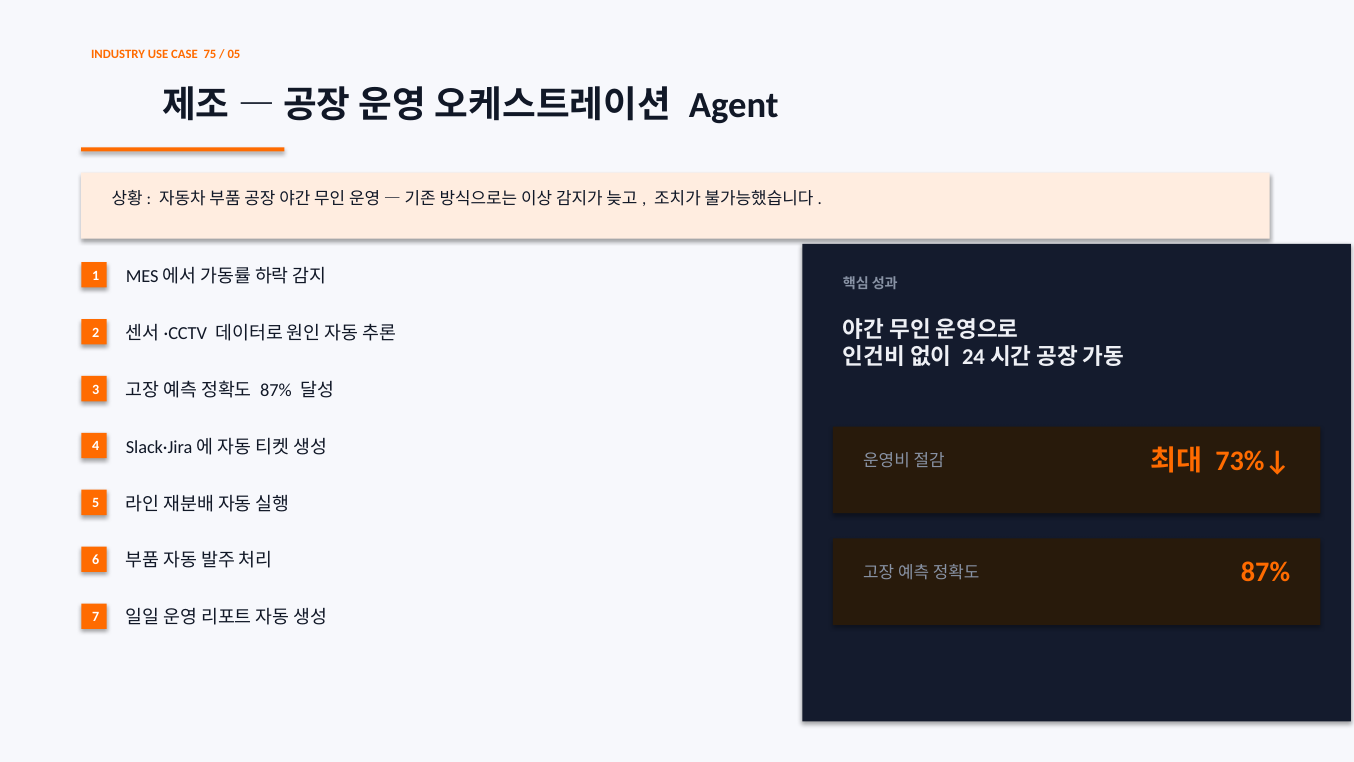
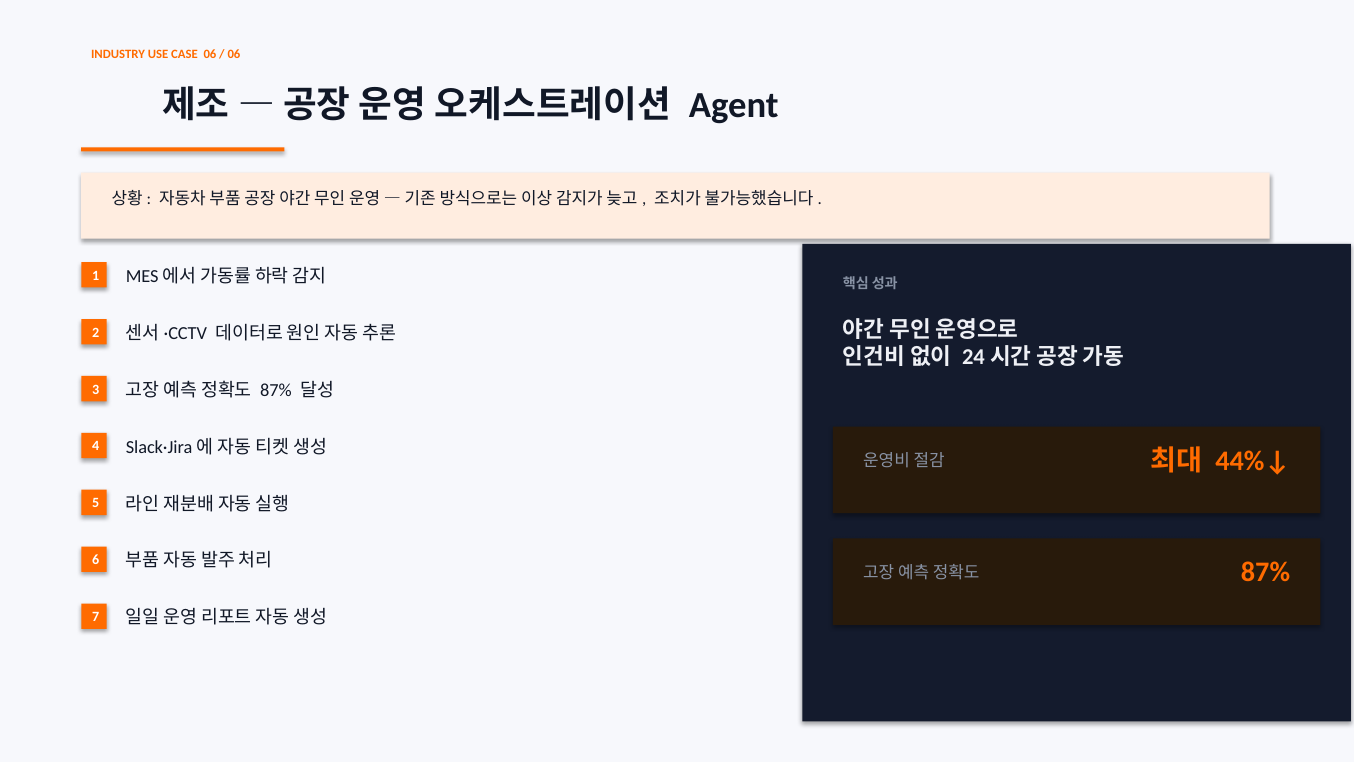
CASE 75: 75 -> 06 (210, 54)
05: 05 -> 06 (234, 54)
73%↓: 73%↓ -> 44%↓ (1253, 461)
